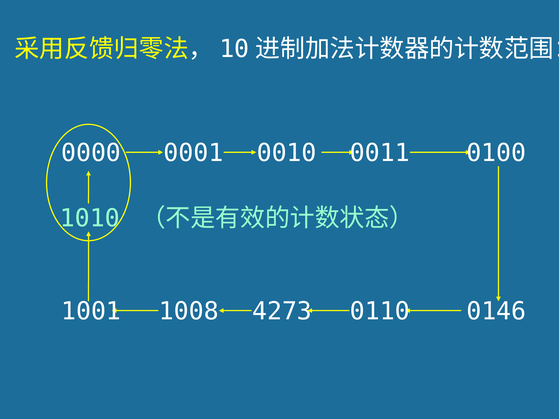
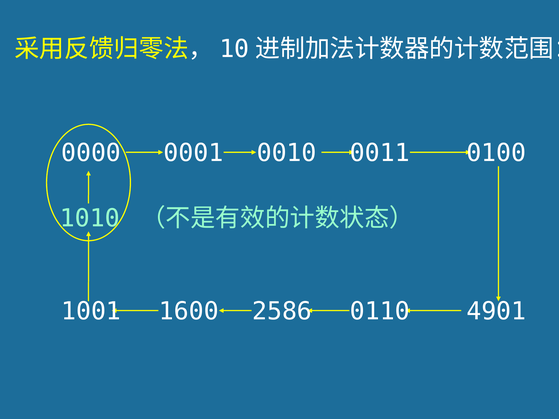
1008: 1008 -> 1600 (189, 312)
4273: 4273 -> 2586 (282, 312)
0146: 0146 -> 4901 (496, 312)
